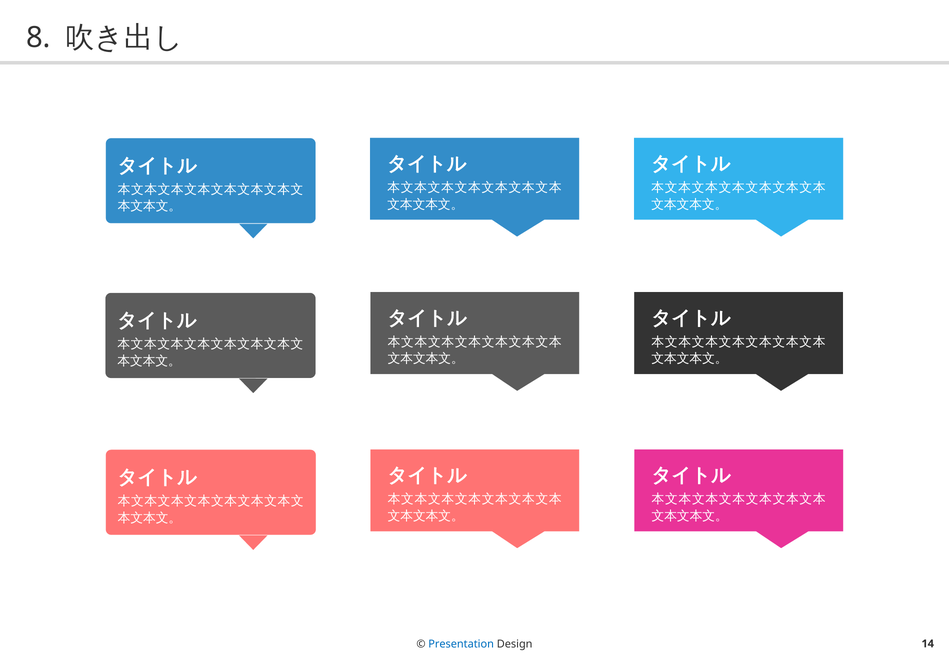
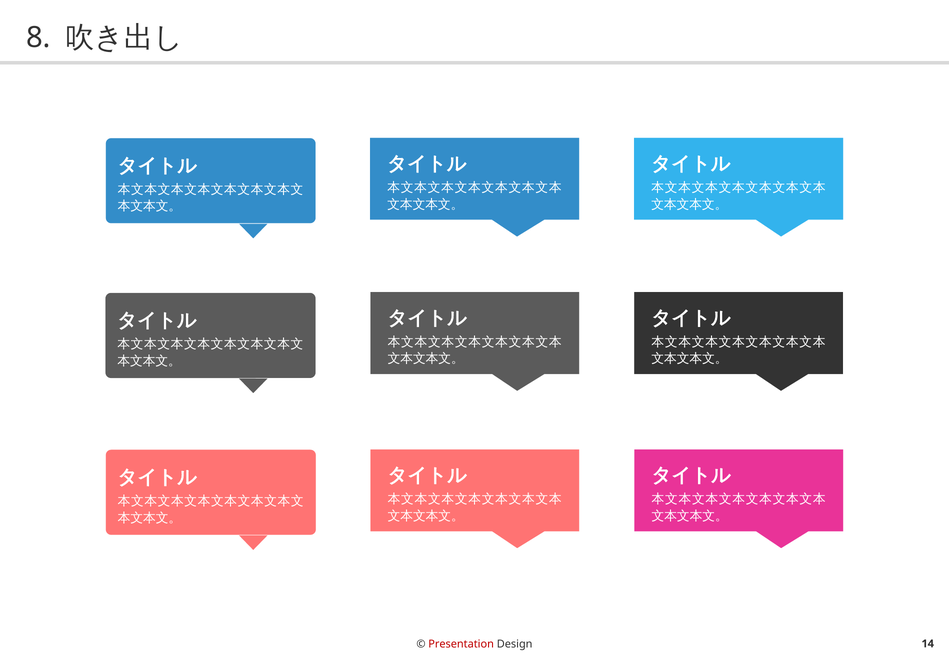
Presentation colour: blue -> red (461, 644)
